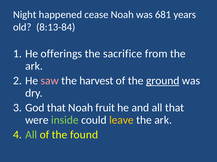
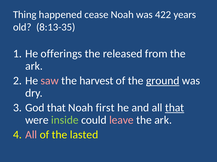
Night: Night -> Thing (25, 15)
681: 681 -> 422 (163, 15)
8:13-84: 8:13-84 -> 8:13-35 (56, 27)
sacrifice: sacrifice -> released (123, 54)
fruit: fruit -> first (105, 108)
that underline: none -> present (175, 108)
leave colour: yellow -> pink (121, 121)
All colour: light green -> pink (31, 135)
found: found -> lasted (84, 135)
